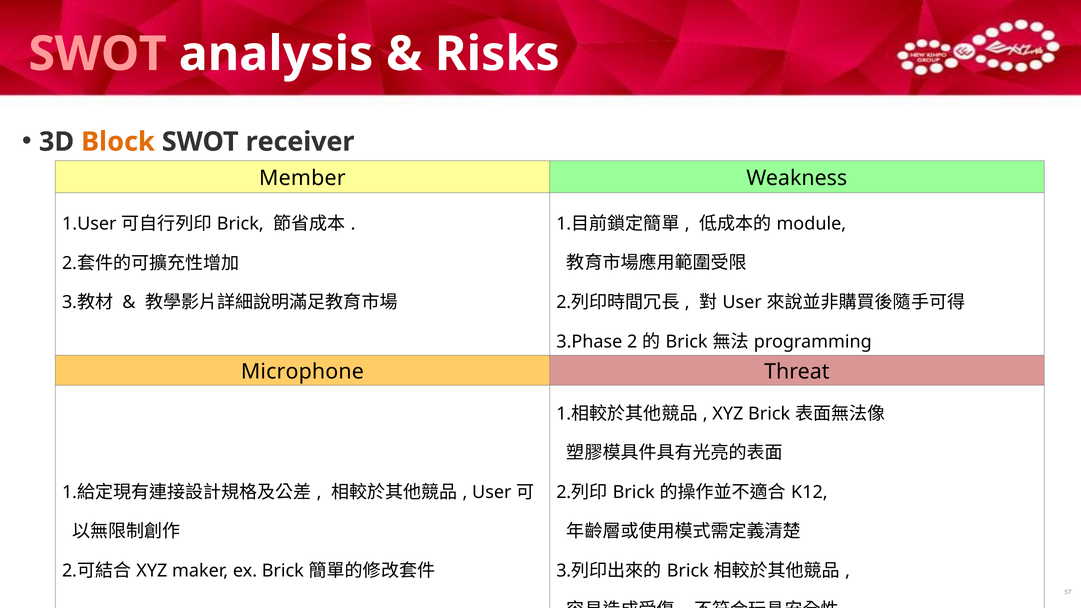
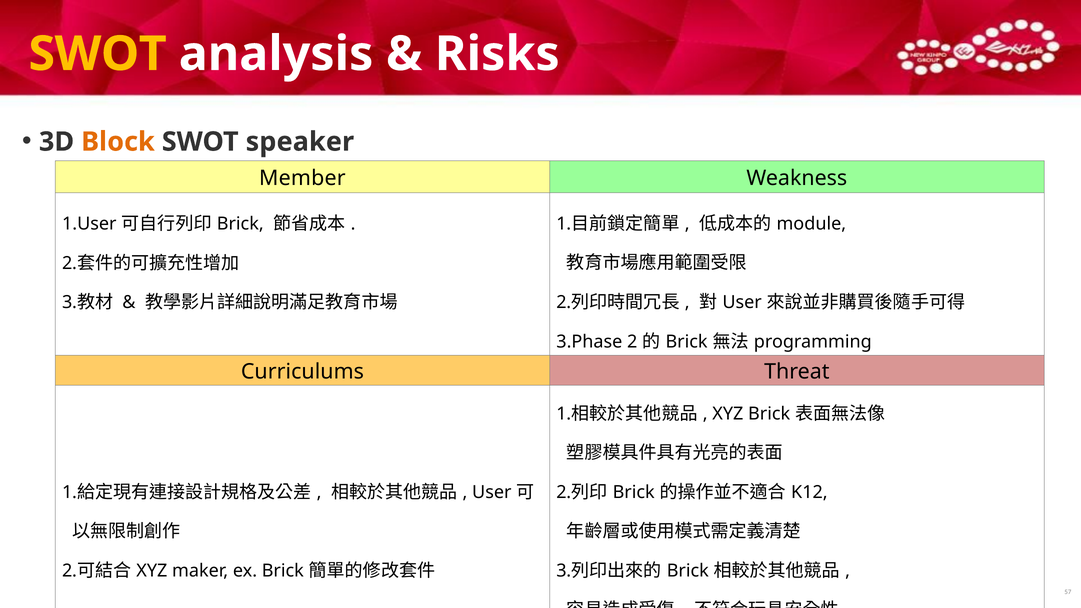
SWOT colour: pink -> yellow (98, 54)
receiver: receiver -> speaker (300, 142)
Microphone: Microphone -> Curriculums (302, 372)
